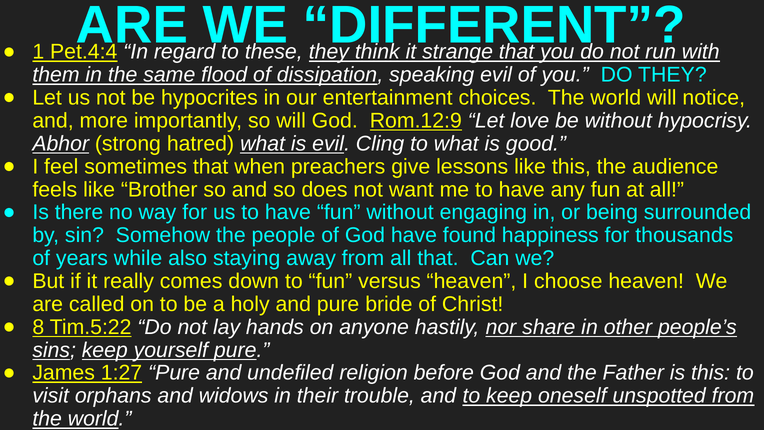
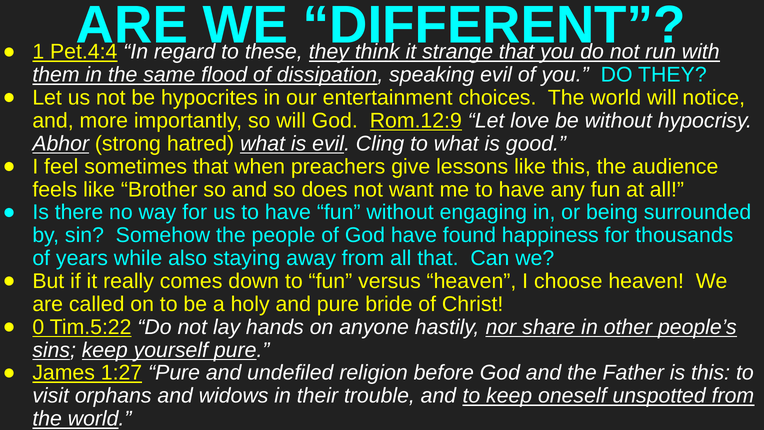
8: 8 -> 0 (38, 327)
